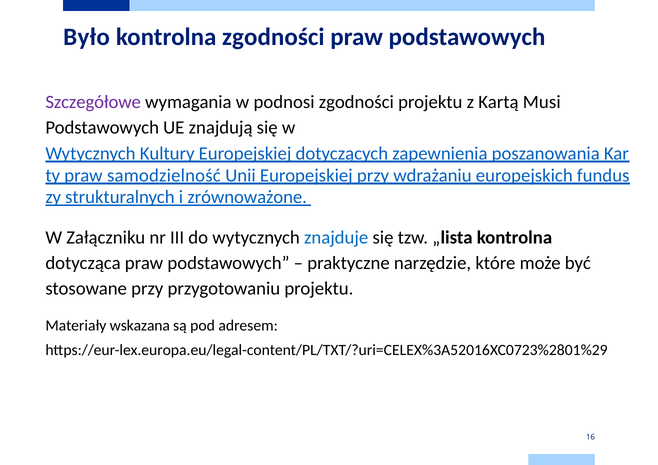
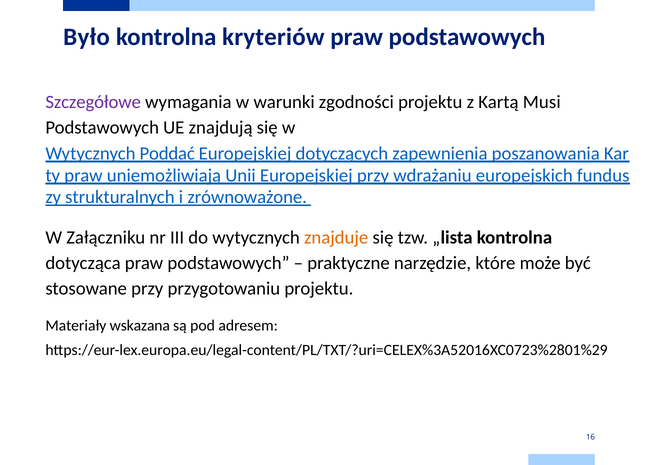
kontrolna zgodności: zgodności -> kryteriów (273, 37)
podnosi: podnosi -> warunki (284, 102)
Kultury: Kultury -> Poddać (167, 153)
samodzielność: samodzielność -> uniemożliwiają (164, 175)
znajduje colour: blue -> orange (336, 237)
